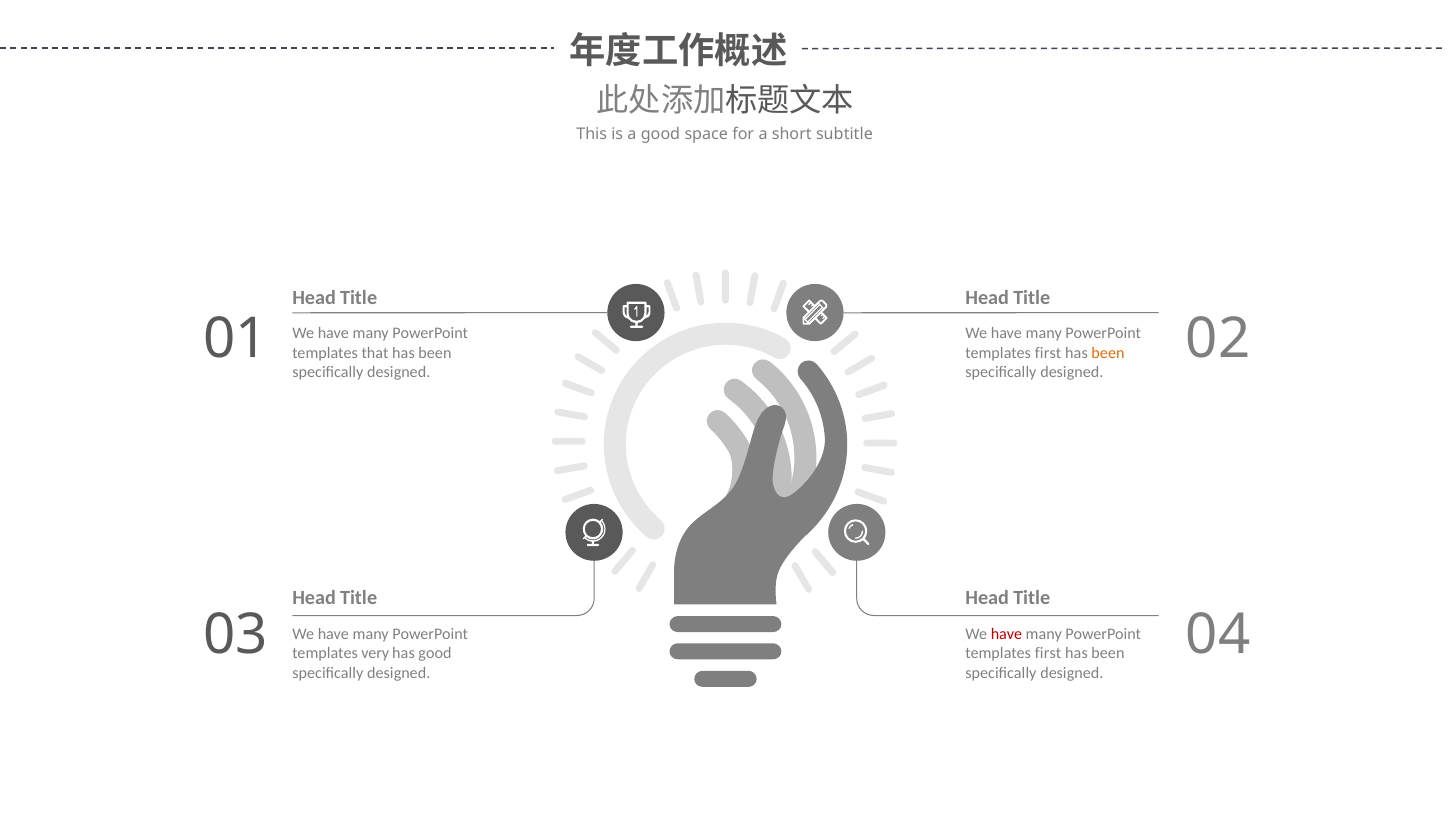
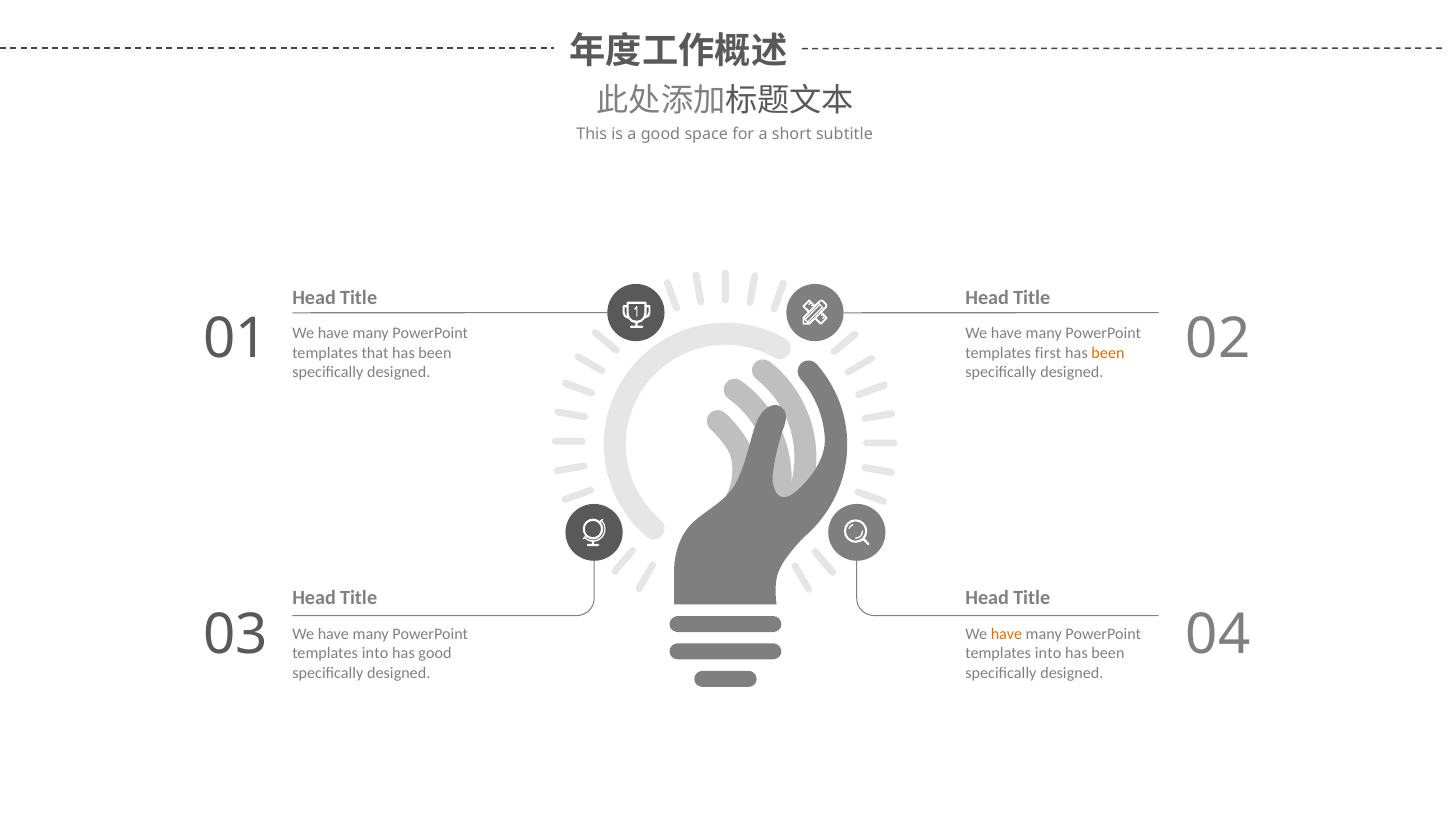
have colour: red -> orange (1006, 634)
very: very -> into (375, 654)
first: first -> into (1048, 654)
